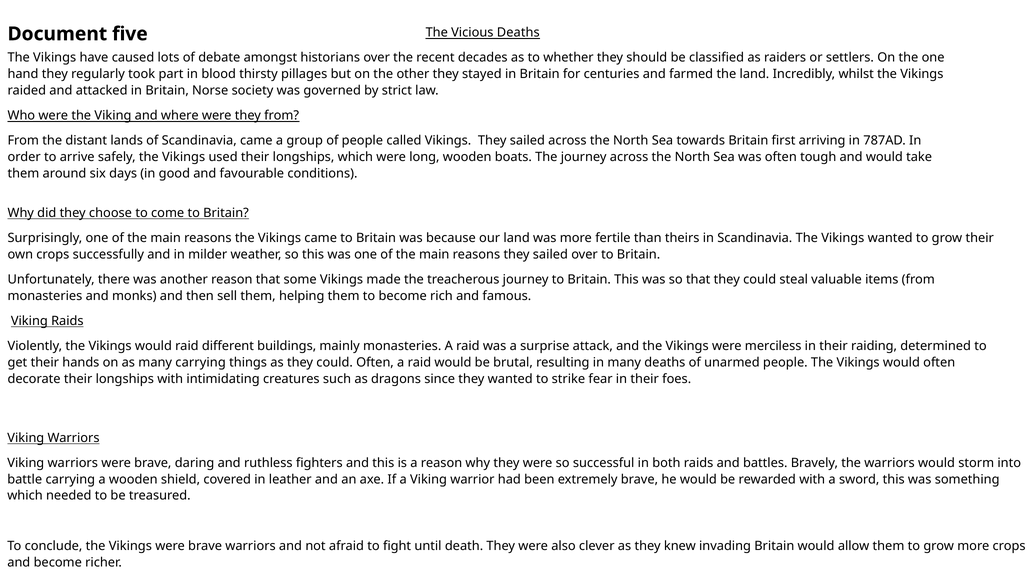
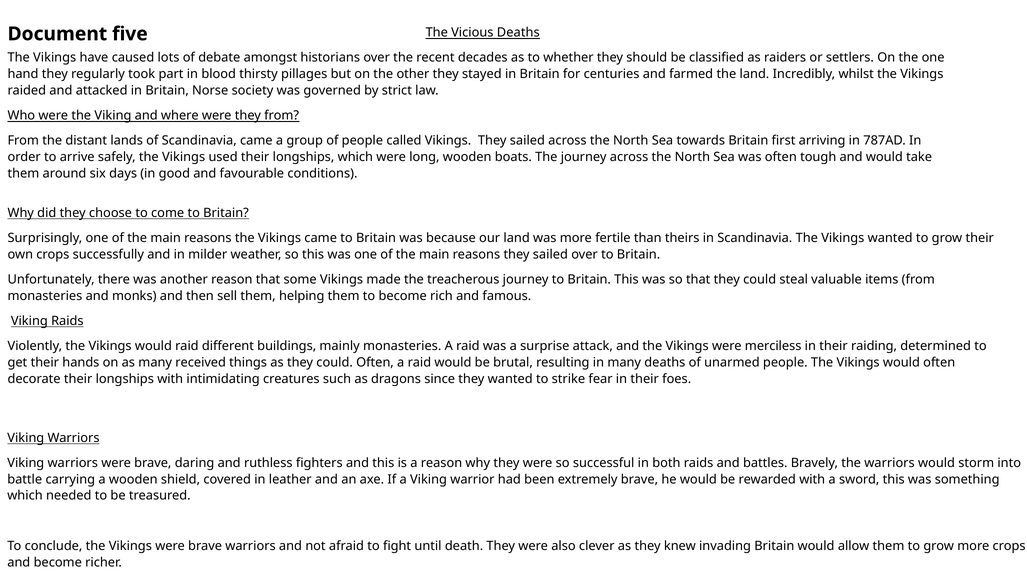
many carrying: carrying -> received (201, 362)
